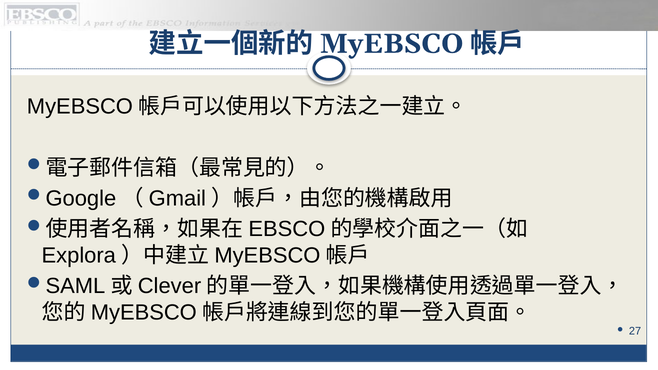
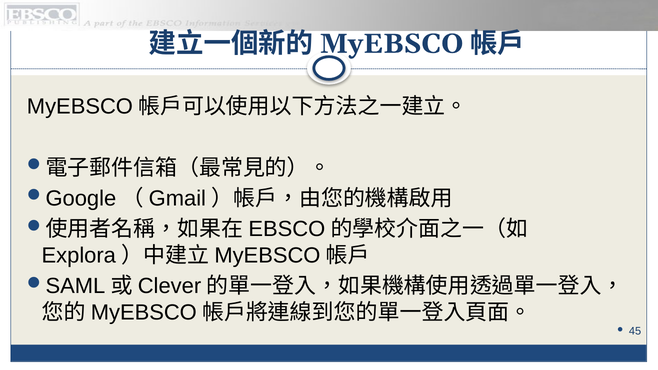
27: 27 -> 45 (635, 331)
